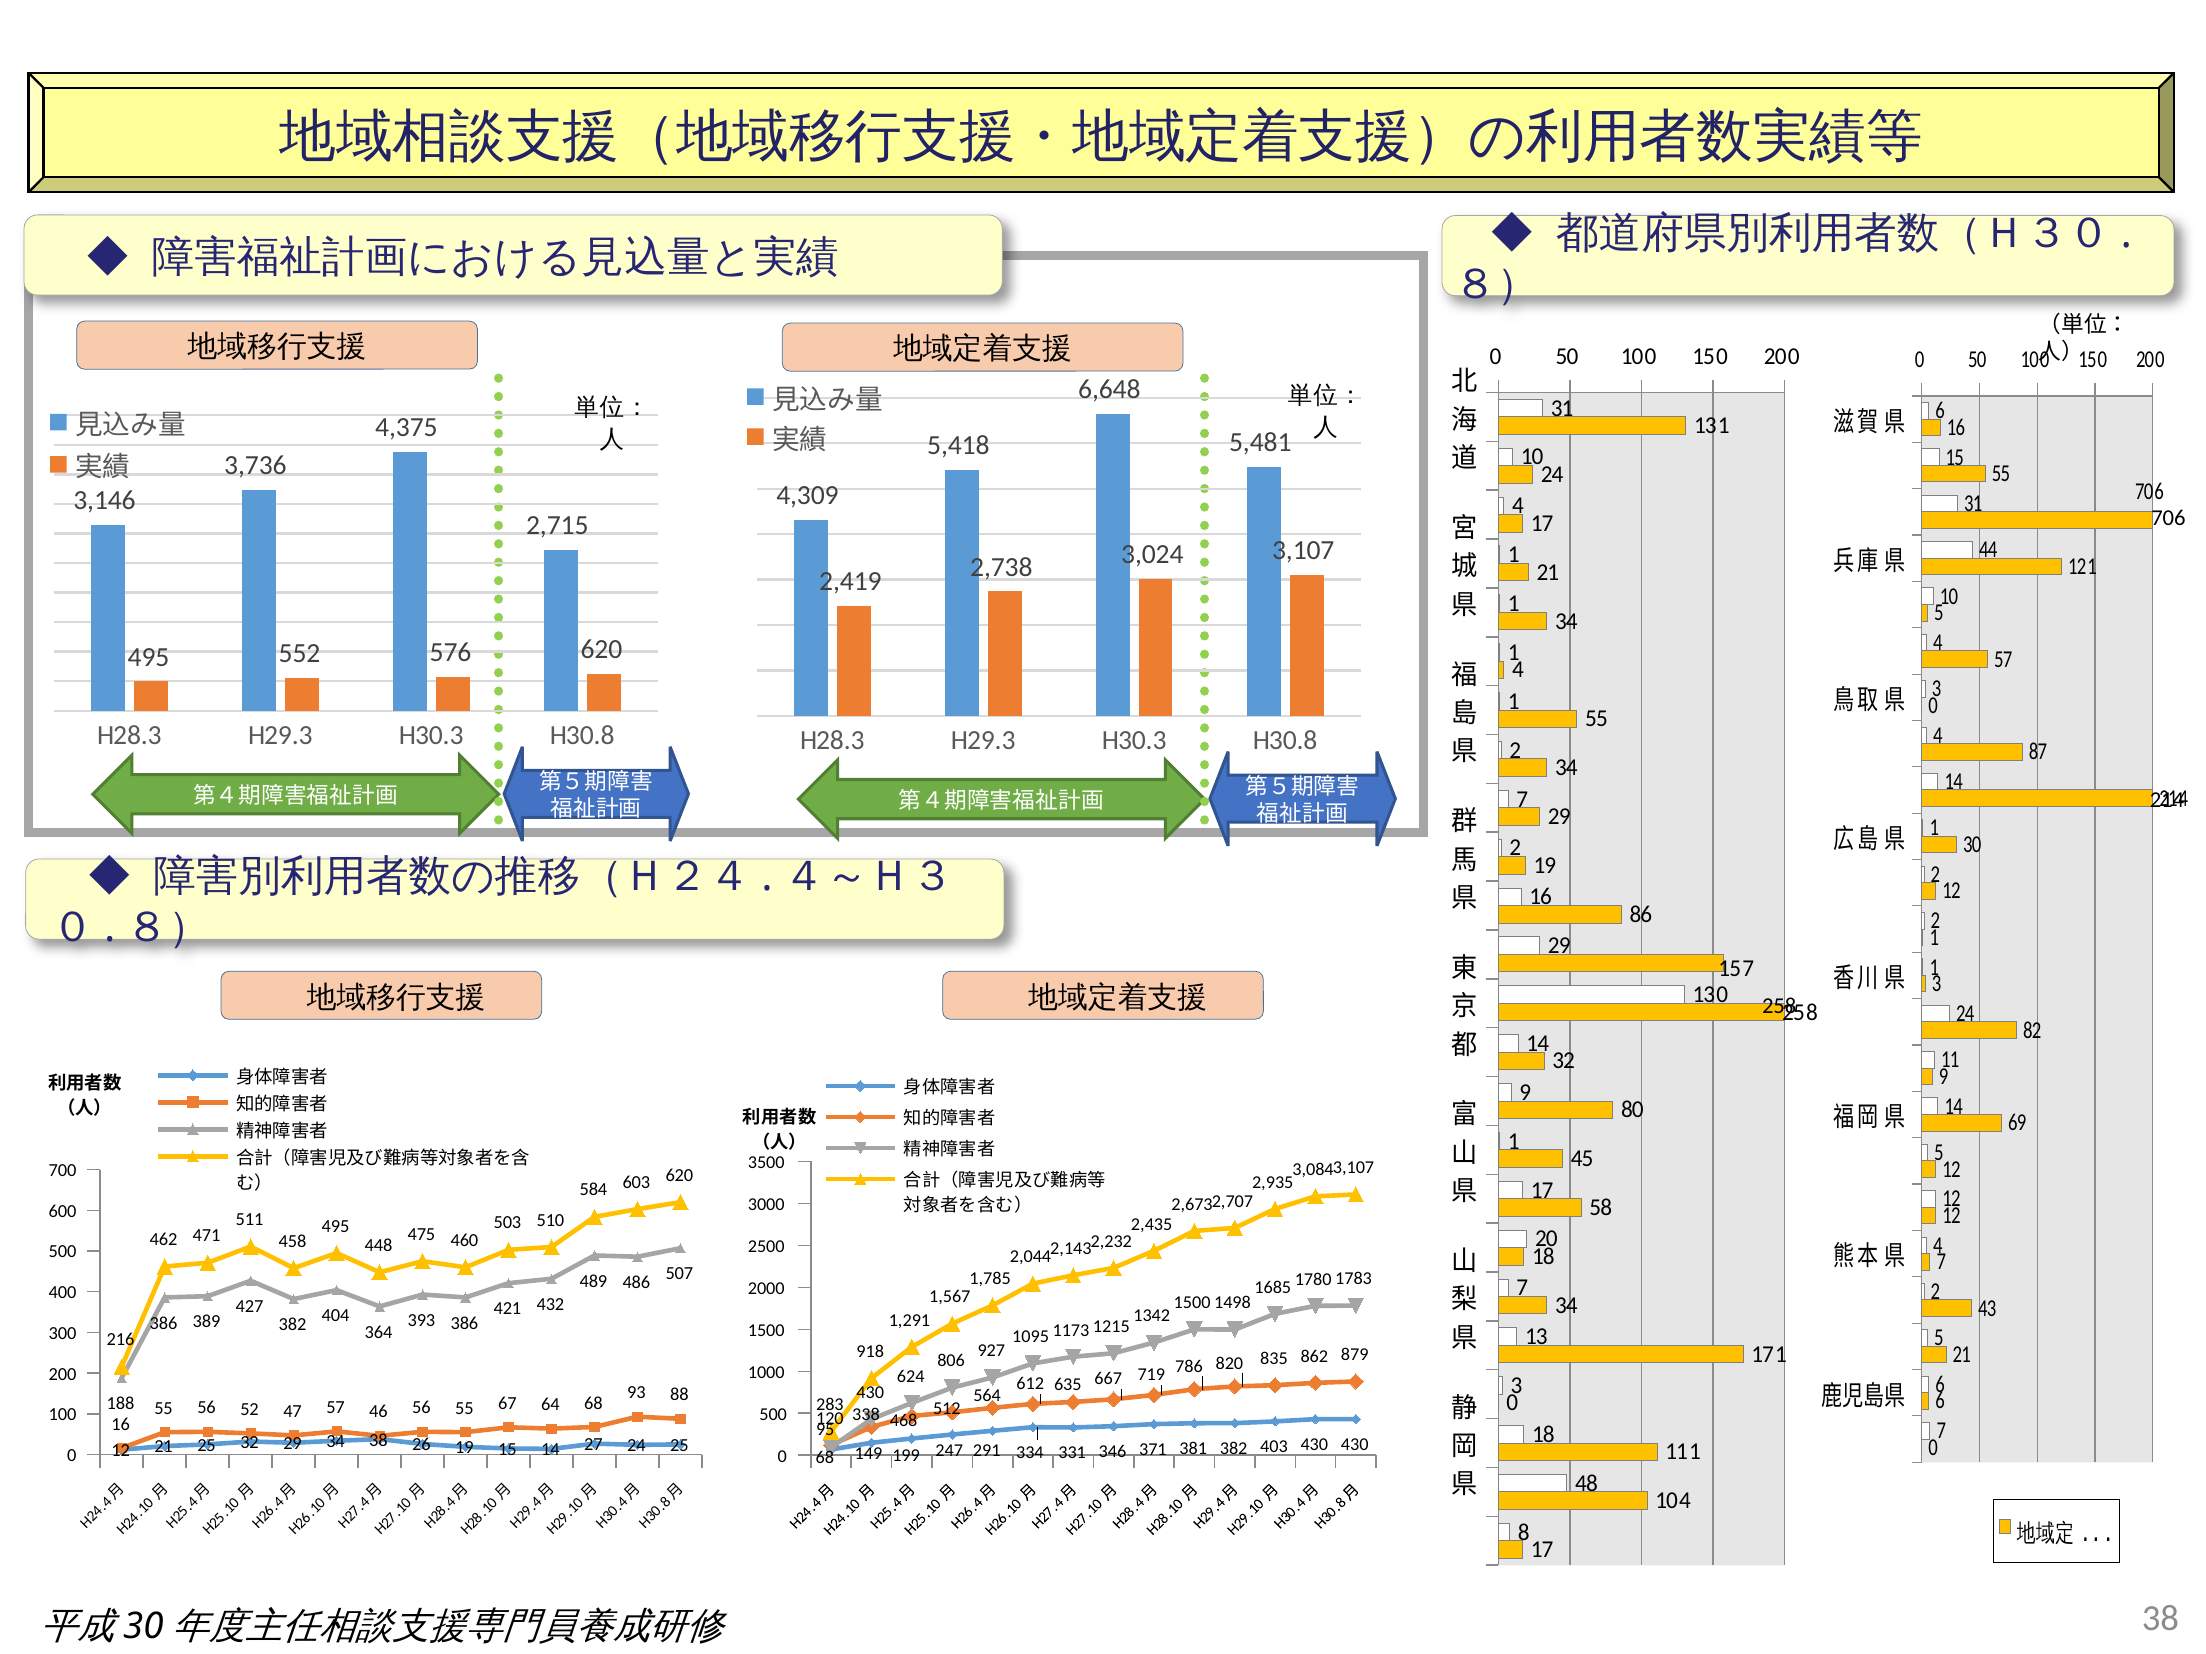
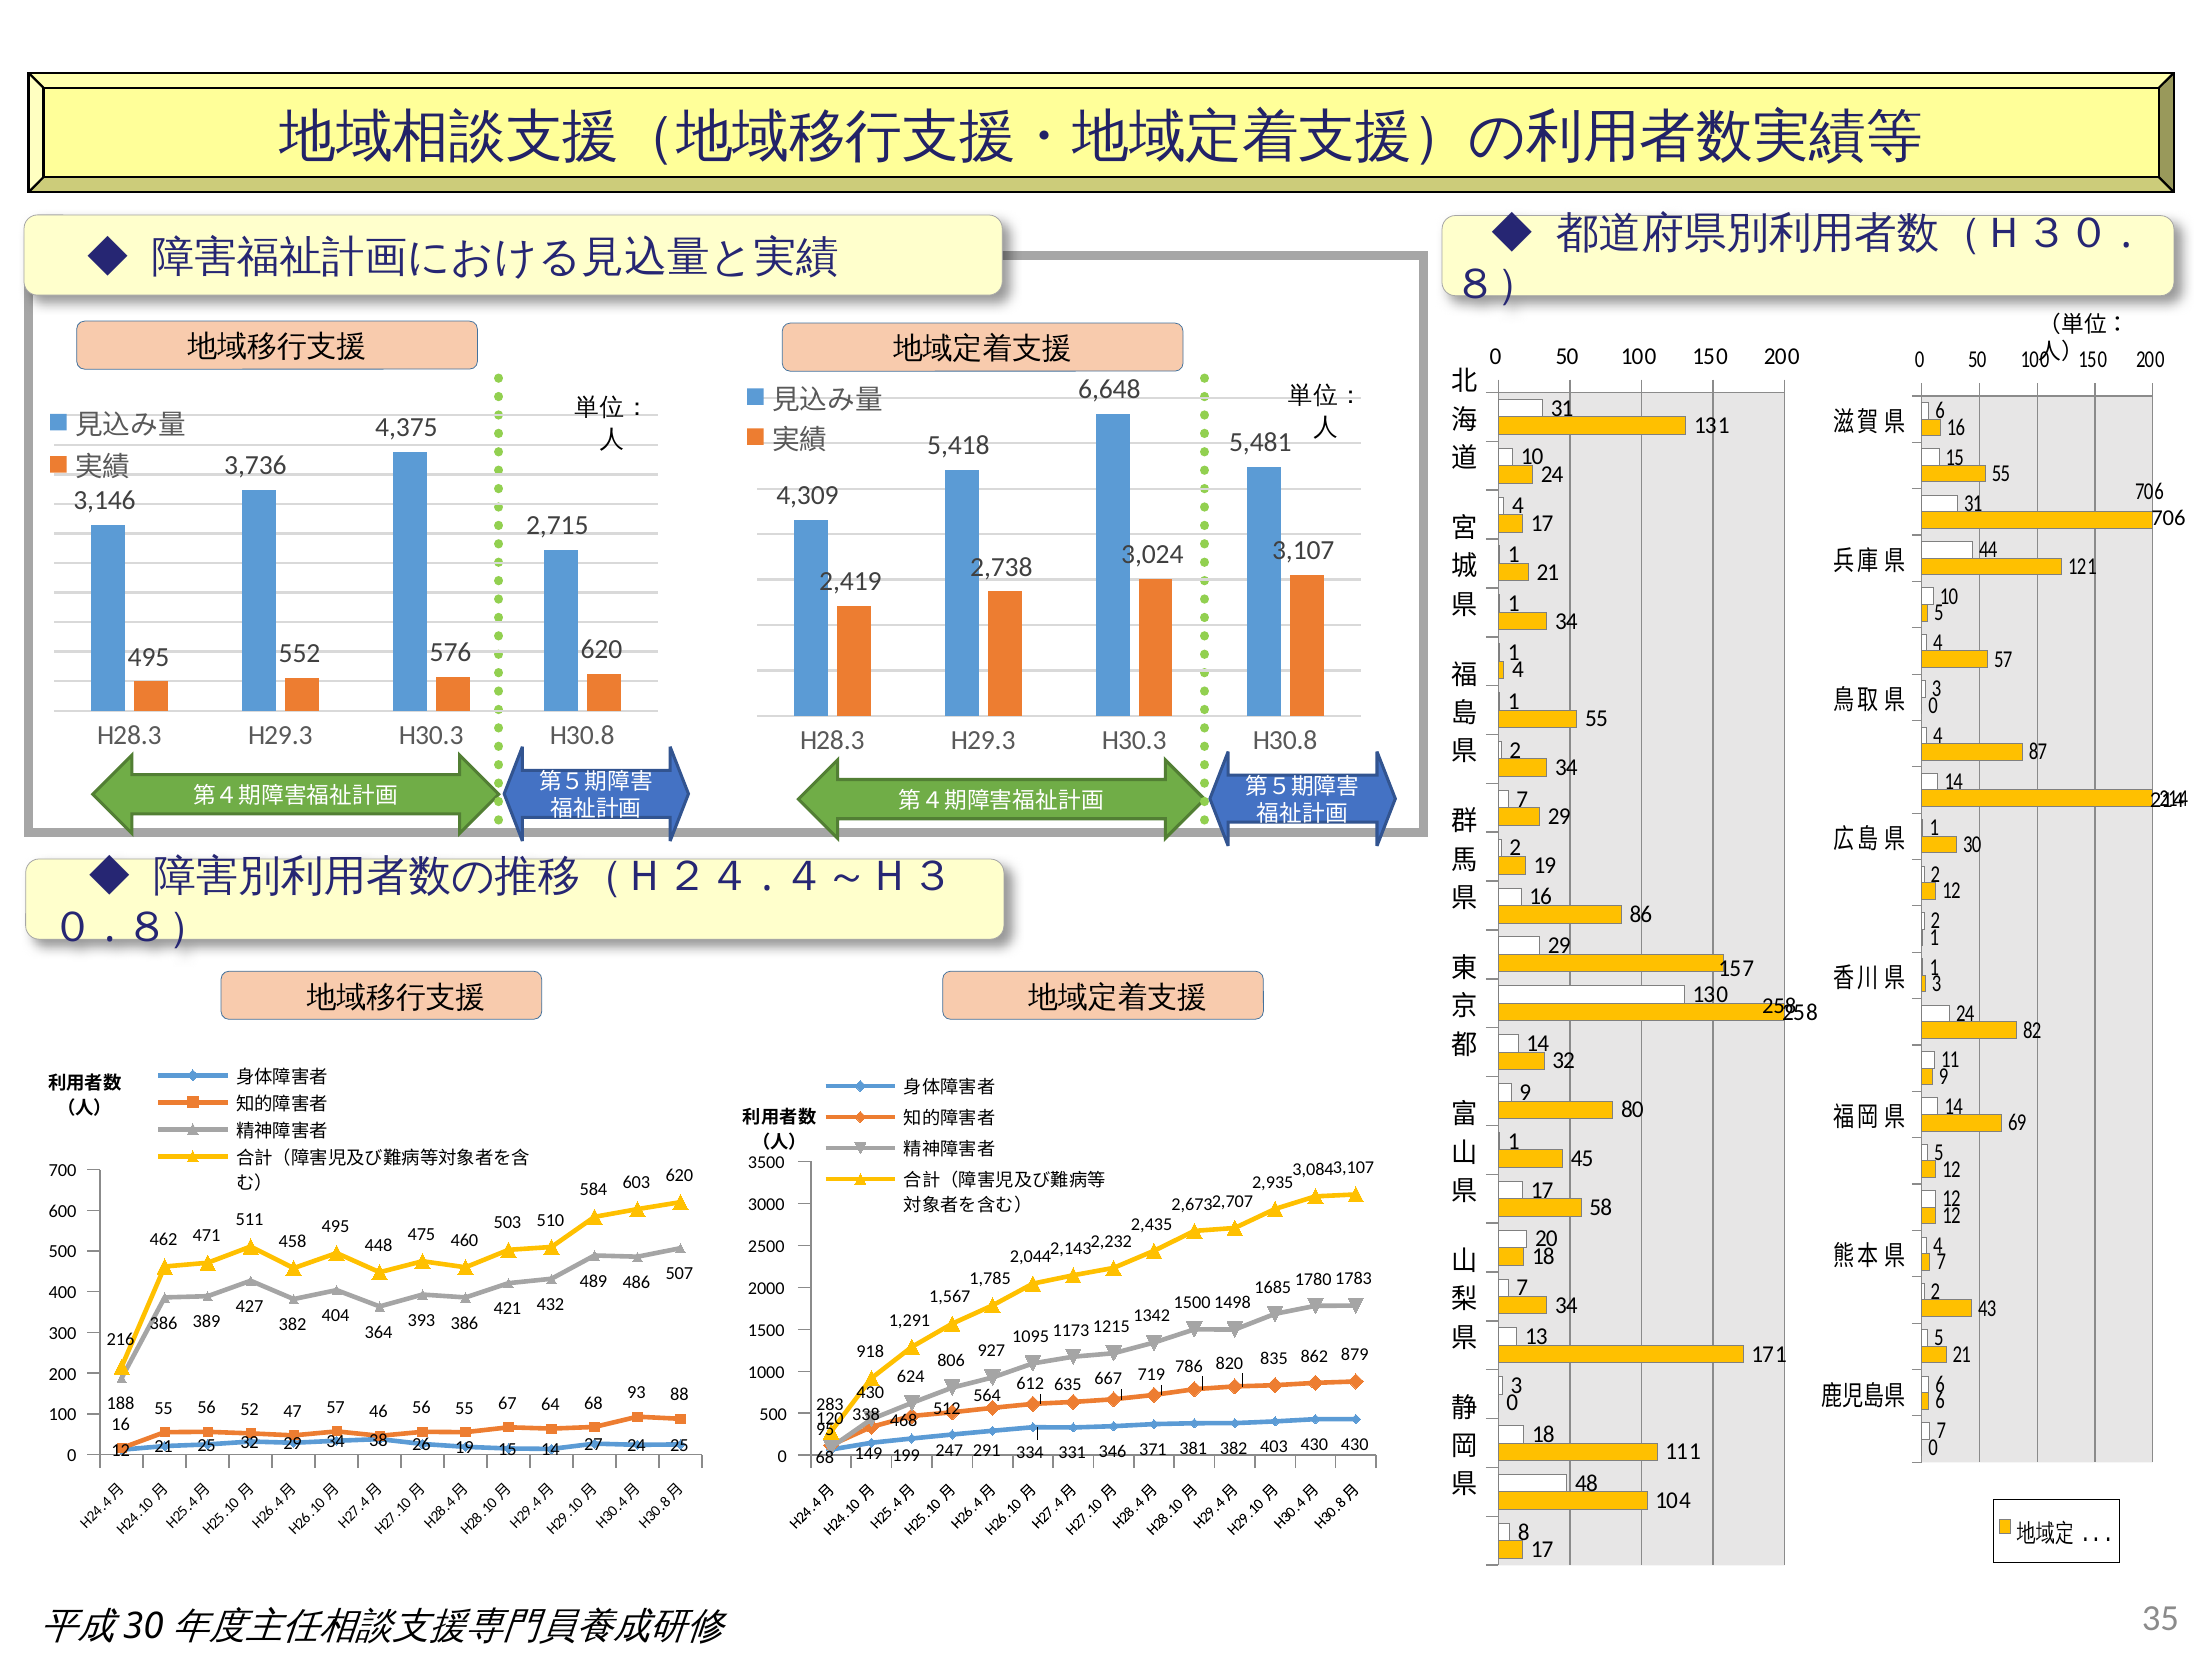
38: 38 -> 35 (2160, 1619)
